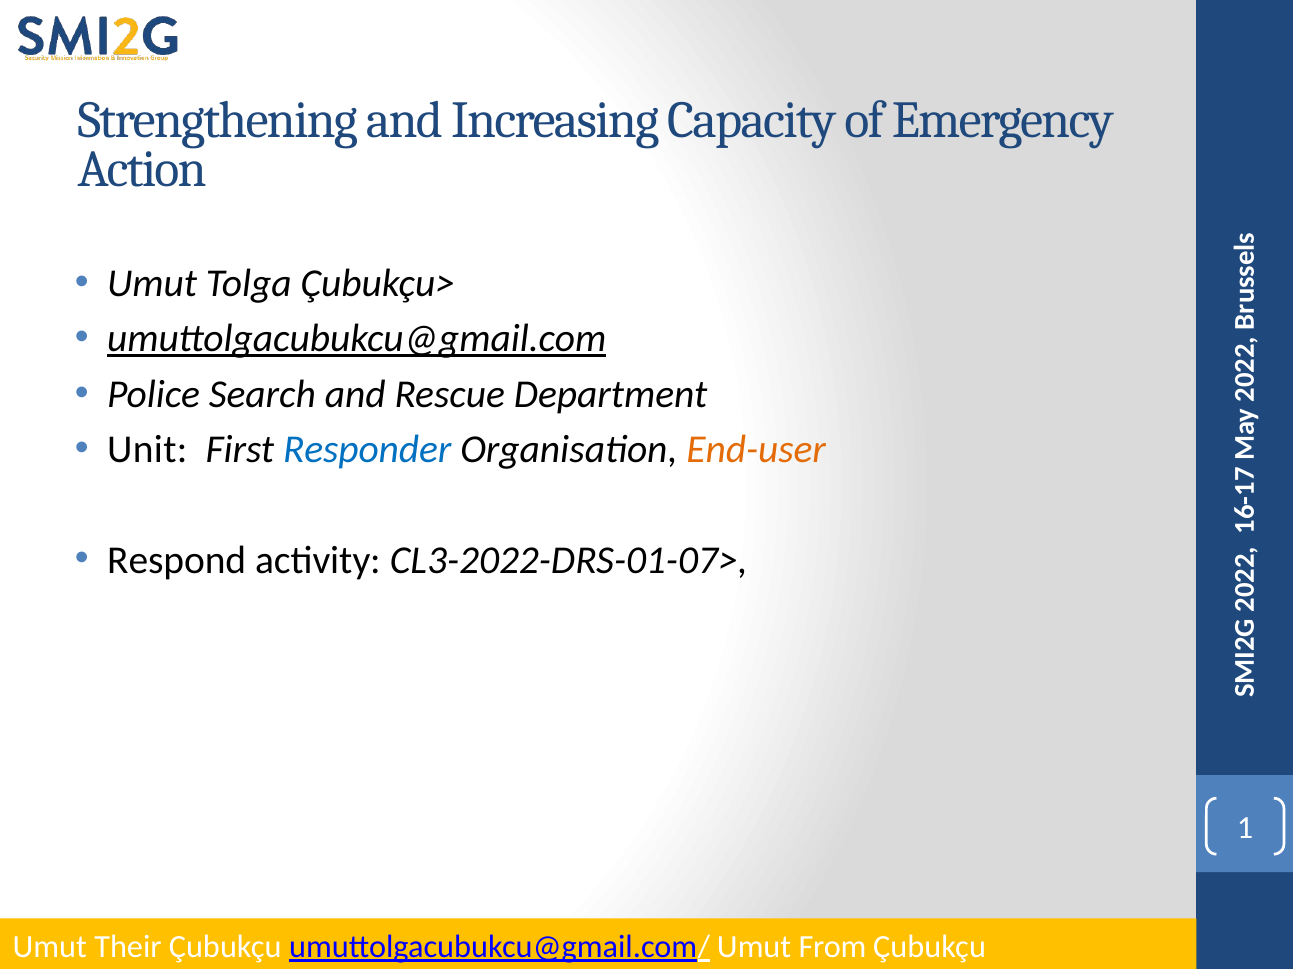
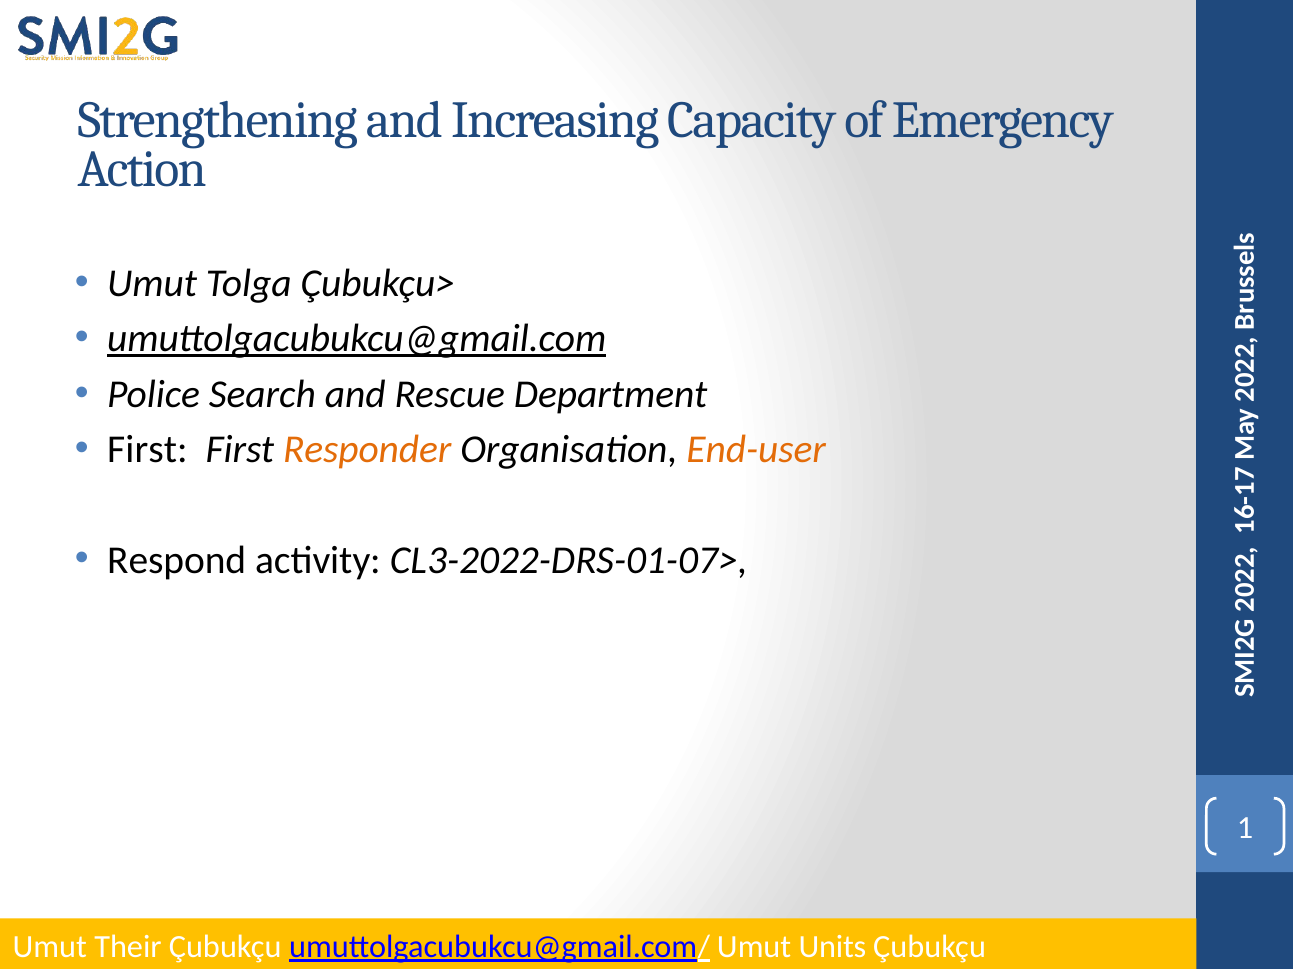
Unit: Unit -> First (147, 450)
Responder colour: blue -> orange (367, 450)
From: From -> Units (832, 947)
